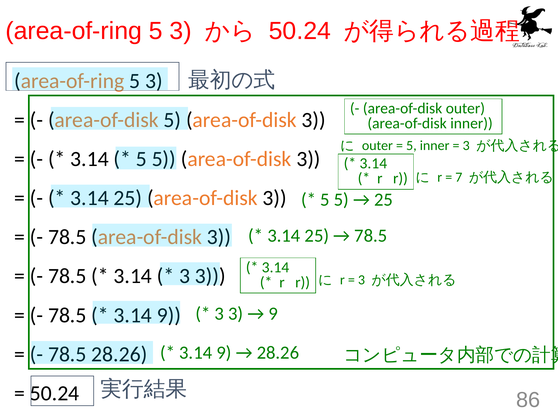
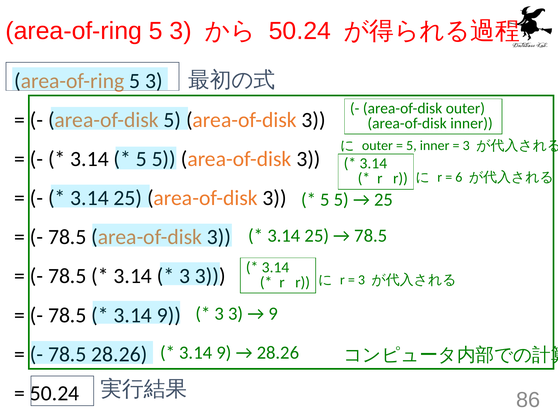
7: 7 -> 6 (459, 178)
